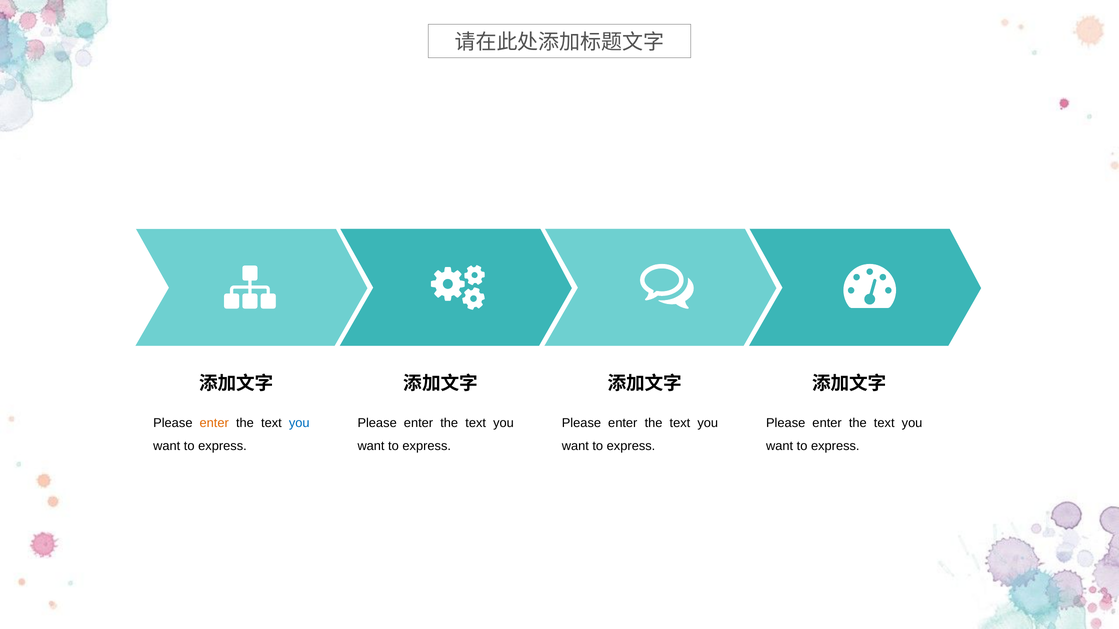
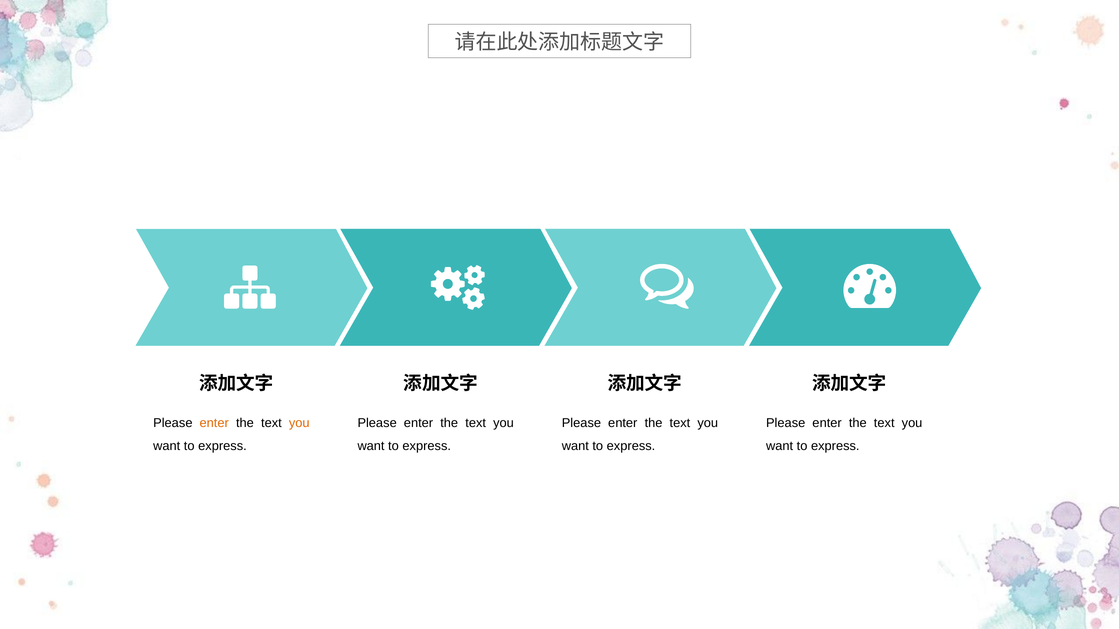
you colour: blue -> orange (299, 423)
